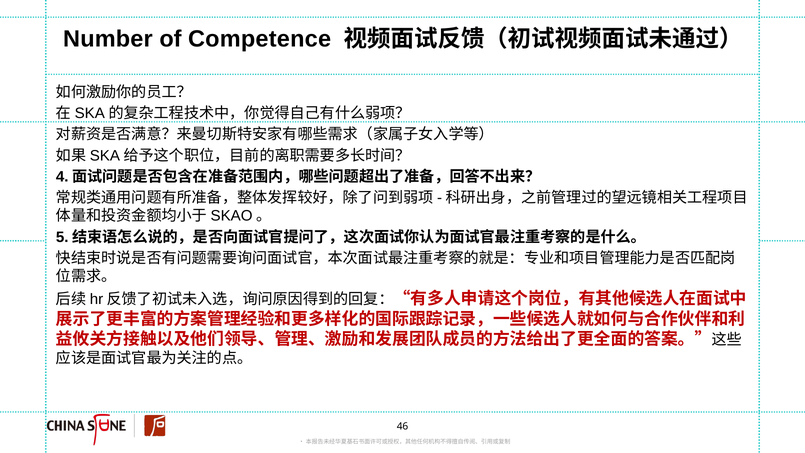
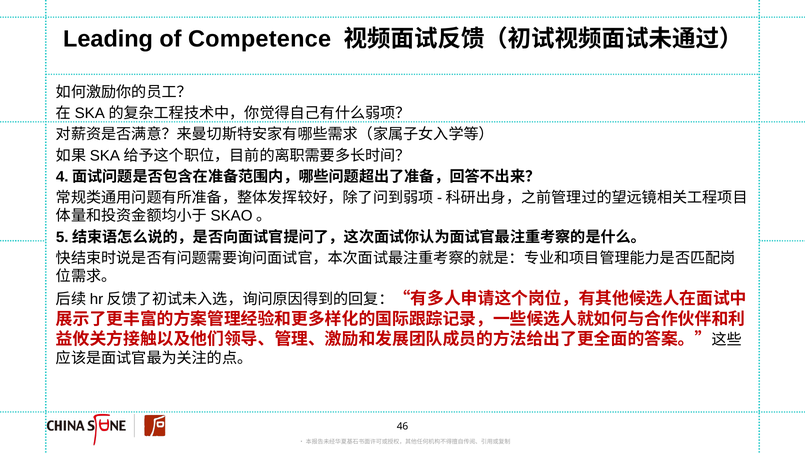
Number: Number -> Leading (108, 39)
